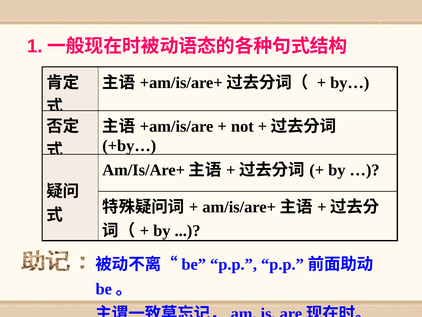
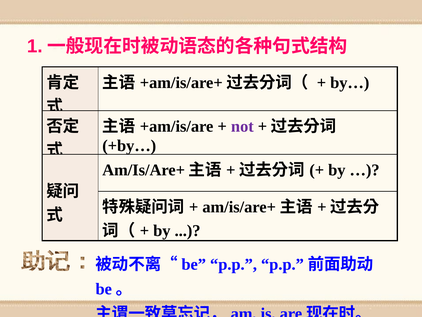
not colour: black -> purple (242, 126)
